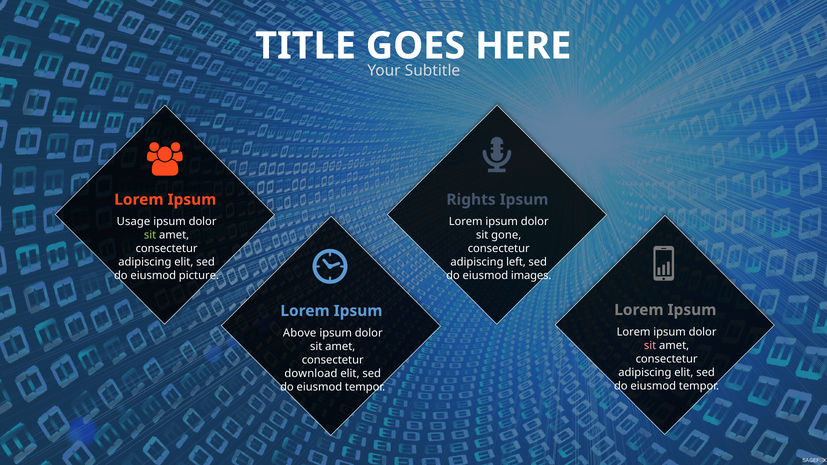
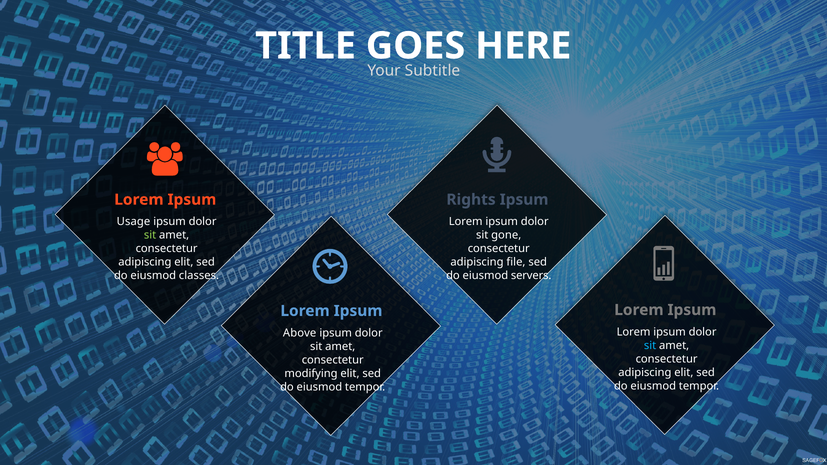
left: left -> file (516, 262)
picture: picture -> classes (199, 276)
images: images -> servers (531, 276)
sit colour: pink -> light blue (650, 346)
download: download -> modifying (311, 374)
